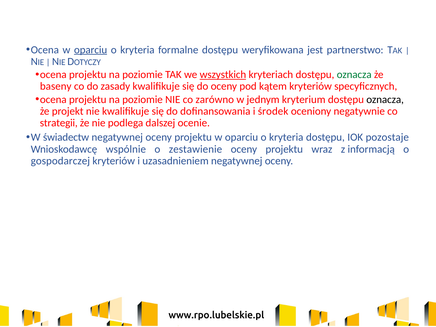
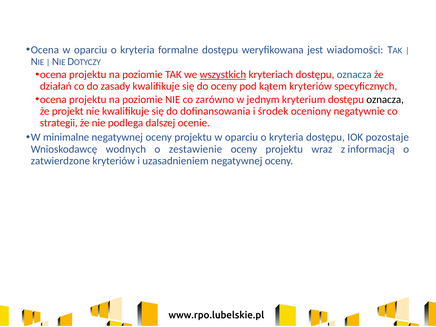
oparciu underline: present -> none (91, 50)
partnerstwo: partnerstwo -> wiadomości (355, 50)
oznacza colour: green -> blue (354, 75)
baseny: baseny -> działań (56, 86)
świadectw: świadectw -> minimalne (66, 137)
wspólnie: wspólnie -> wodnych (126, 149)
gospodarczej: gospodarczej -> zatwierdzone (60, 161)
